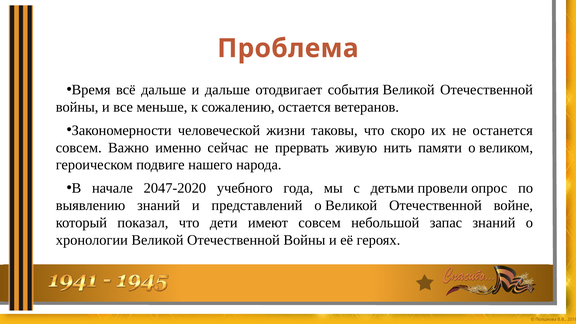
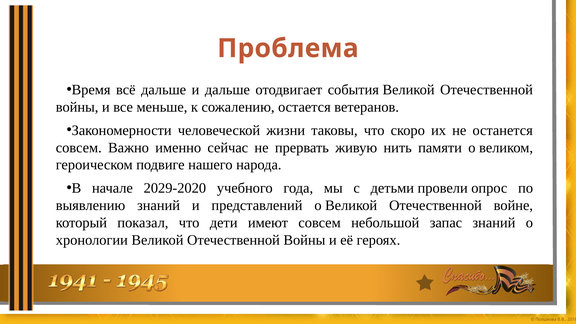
2047-2020: 2047-2020 -> 2029-2020 (175, 188)
